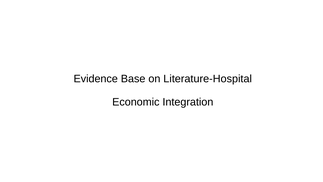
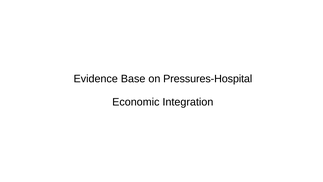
Literature-Hospital: Literature-Hospital -> Pressures-Hospital (208, 79)
